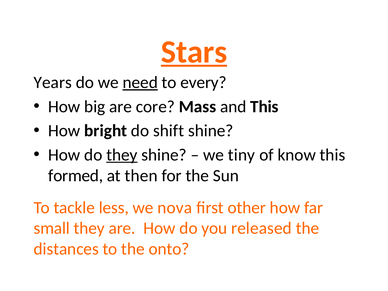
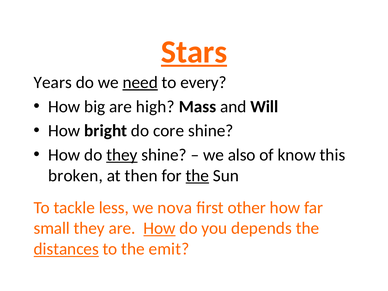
core: core -> high (155, 107)
and This: This -> Will (264, 107)
shift: shift -> core (169, 131)
tiny: tiny -> also (242, 155)
formed: formed -> broken (76, 176)
the underline: none -> present (197, 176)
How underline: none -> present (159, 228)
released: released -> depends (261, 228)
distances underline: none -> present (66, 249)
onto: onto -> emit (169, 249)
